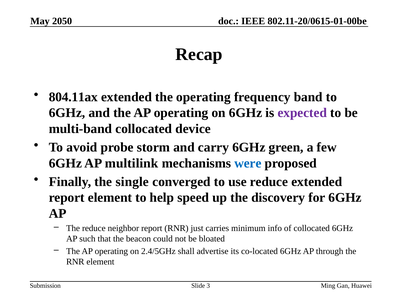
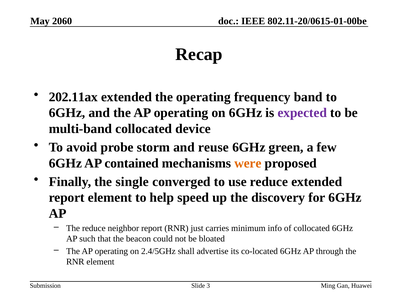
2050: 2050 -> 2060 (62, 21)
804.11ax: 804.11ax -> 202.11ax (73, 97)
carry: carry -> reuse (213, 148)
multilink: multilink -> contained (132, 163)
were colour: blue -> orange (248, 163)
